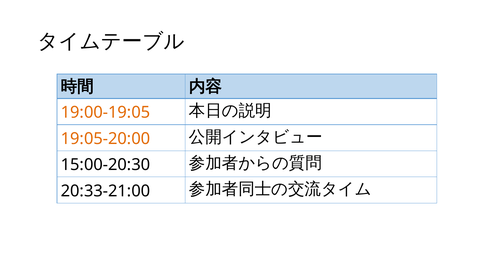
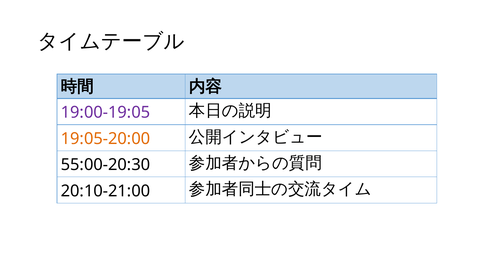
19:00-19:05 colour: orange -> purple (105, 112)
15:00-20:30: 15:00-20:30 -> 55:00-20:30 (105, 165)
20:33-21:00: 20:33-21:00 -> 20:10-21:00 (105, 191)
